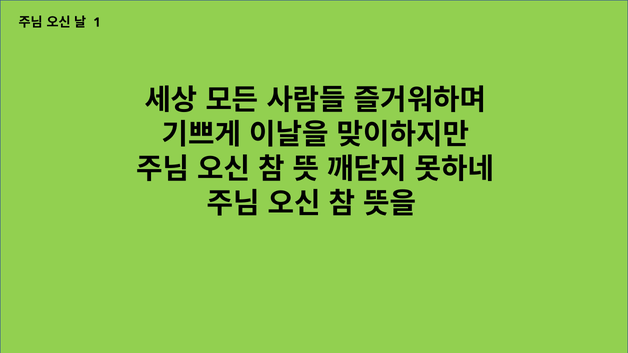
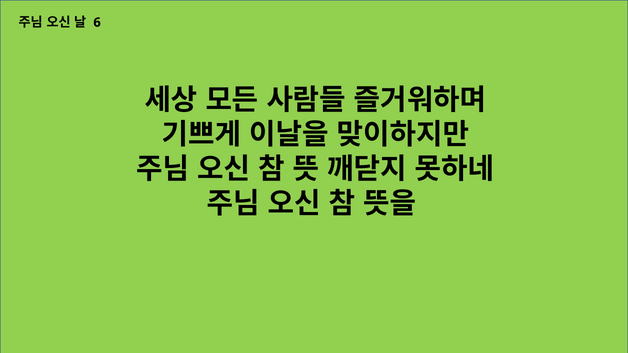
1: 1 -> 6 (97, 22)
